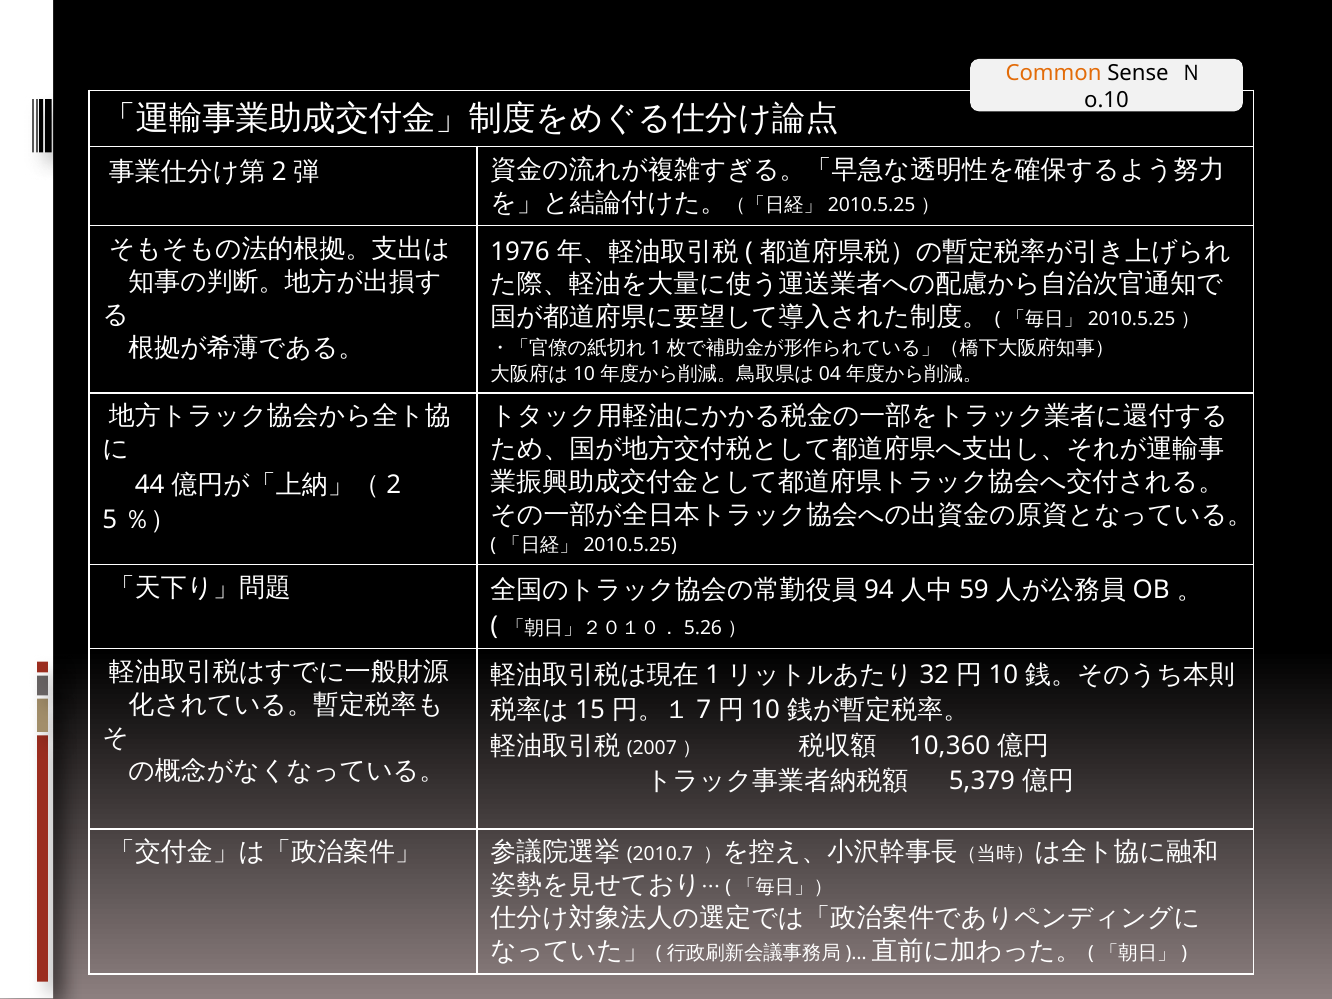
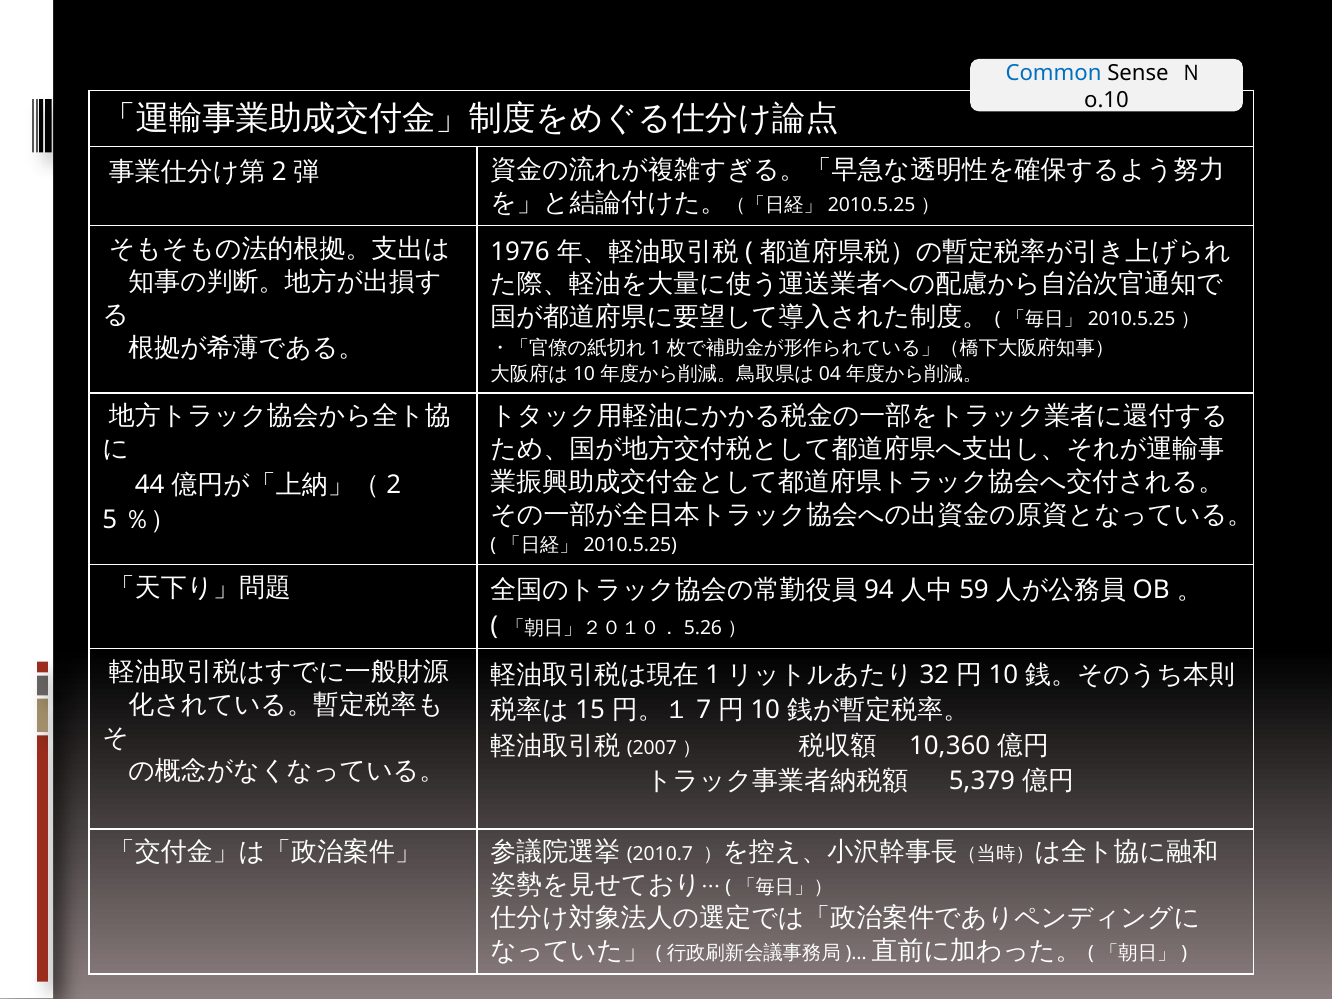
Common colour: orange -> blue (1054, 73)
